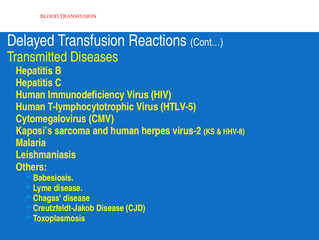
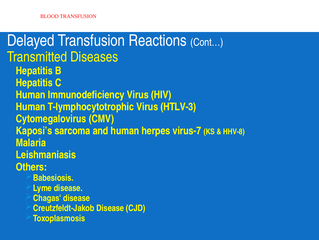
HTLV-5: HTLV-5 -> HTLV-3 (178, 107)
virus-2: virus-2 -> virus-7 (187, 131)
